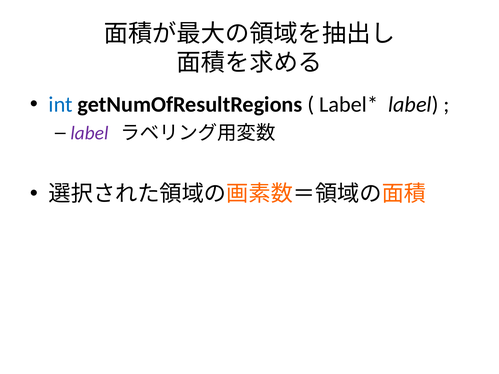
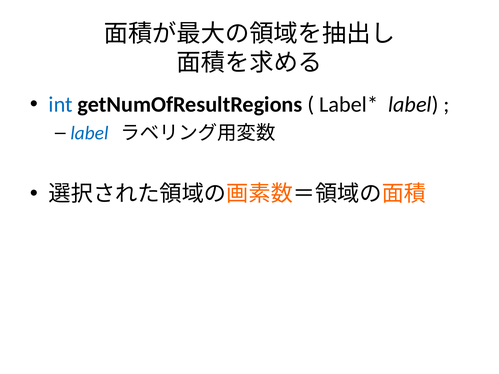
label colour: purple -> blue (90, 133)
